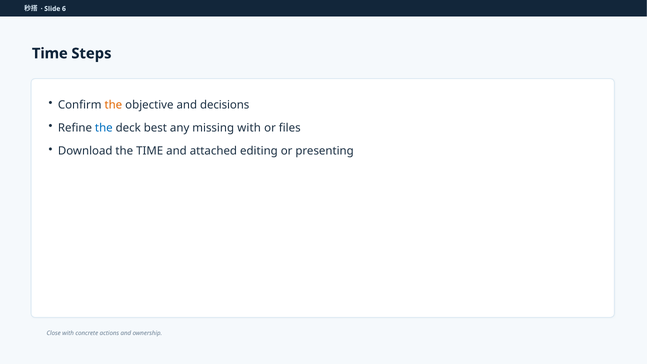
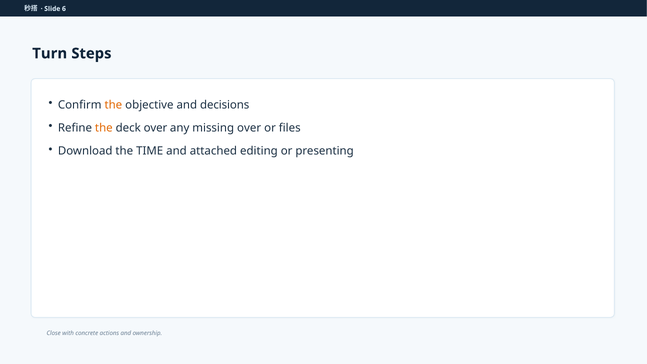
Time: Time -> Turn (50, 53)
the colour: blue -> orange (104, 128)
deck best: best -> over (155, 128)
missing with: with -> over (249, 128)
